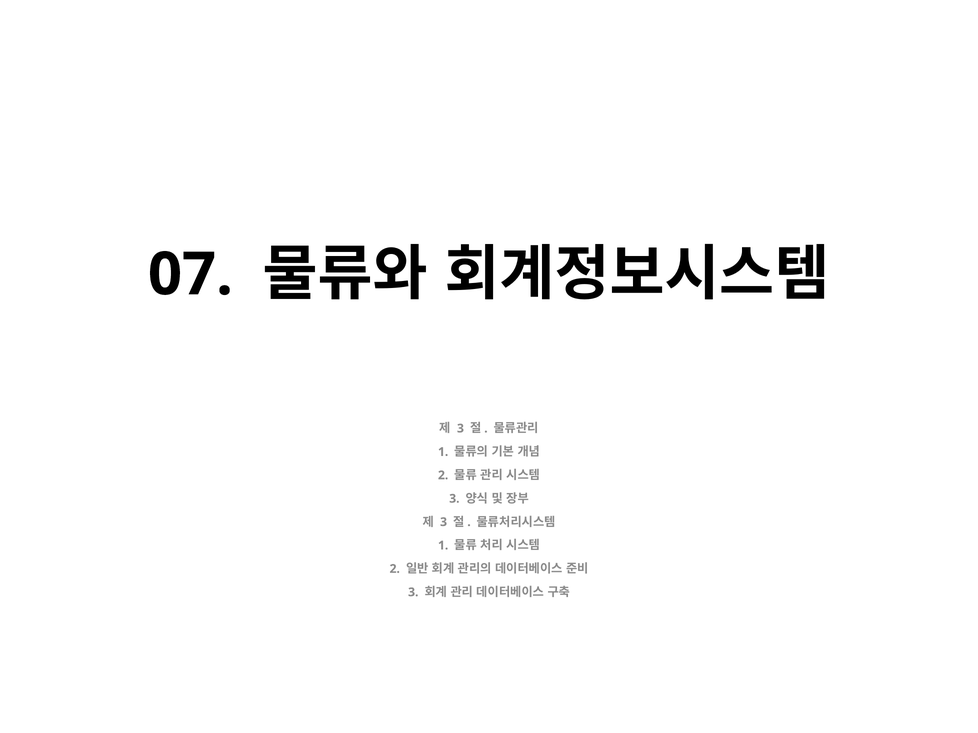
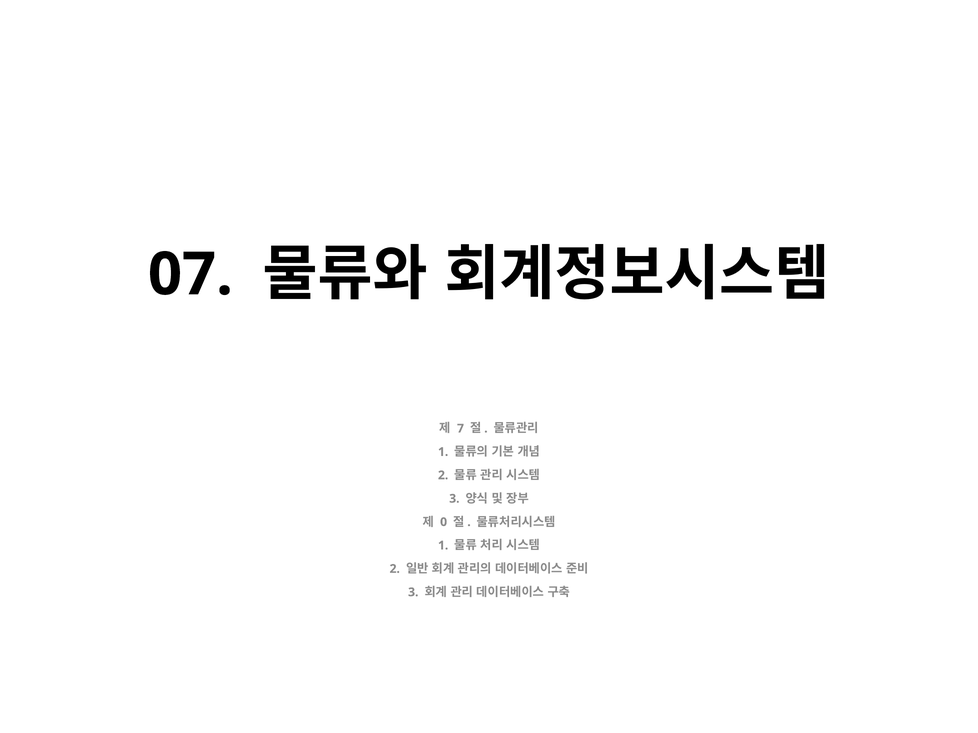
3: 3 -> 7 (461, 429)
3: 3 -> 0 (444, 522)
